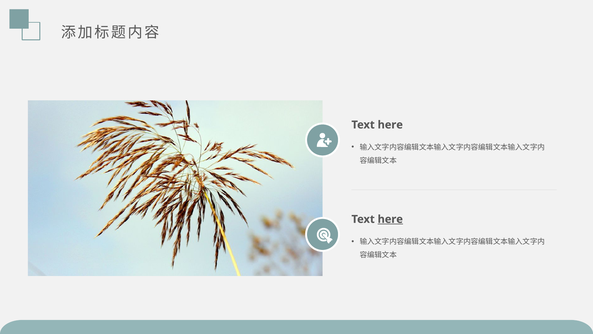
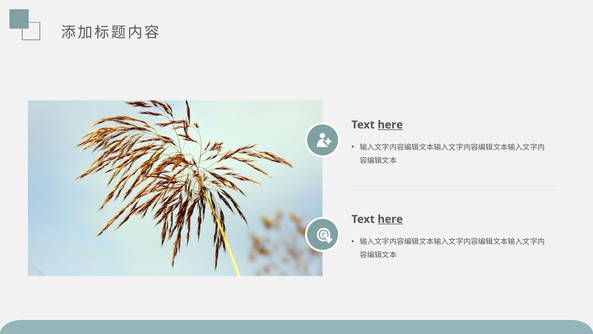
here underline: none -> present (390, 125)
